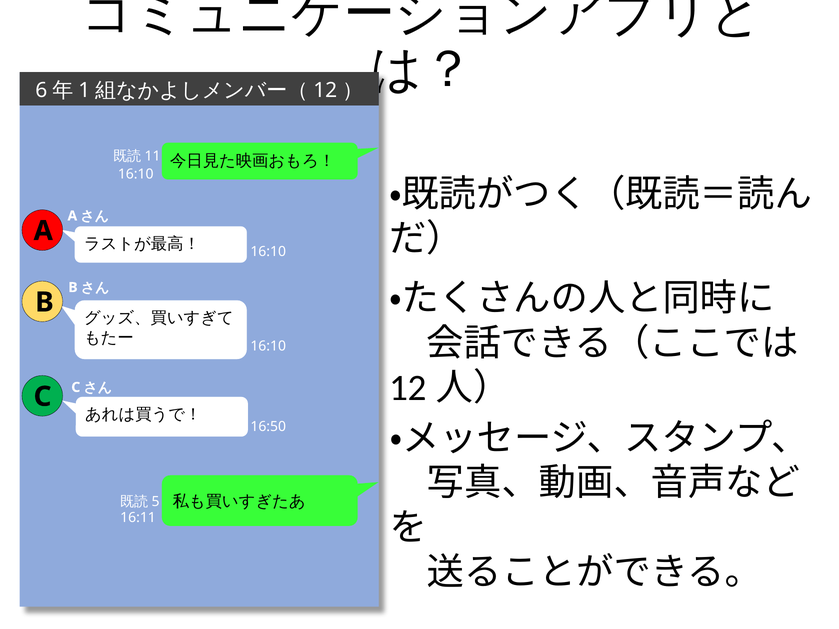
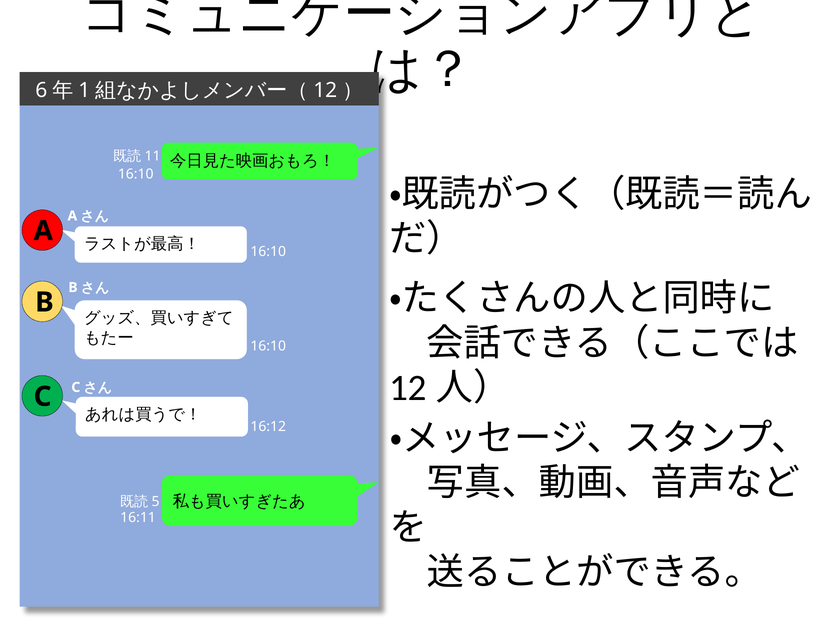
16:50: 16:50 -> 16:12 (268, 427)
